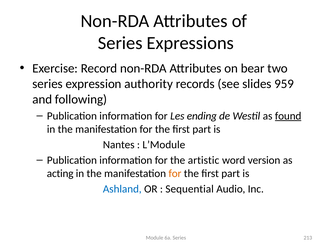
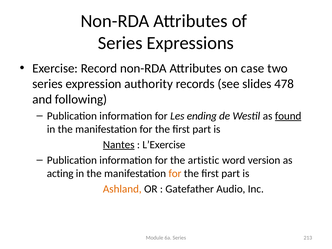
bear: bear -> case (253, 68)
959: 959 -> 478 (284, 84)
Nantes underline: none -> present (119, 145)
L’Module: L’Module -> L’Exercise (164, 145)
Ashland colour: blue -> orange (122, 189)
Sequential: Sequential -> Gatefather (190, 189)
